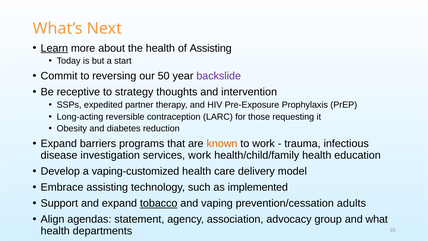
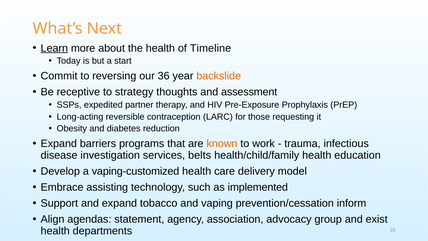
of Assisting: Assisting -> Timeline (211, 48)
50: 50 -> 36 (164, 76)
backslide colour: purple -> orange (219, 76)
intervention: intervention -> assessment (249, 92)
services work: work -> belts (200, 155)
tobacco underline: present -> none (159, 203)
adults: adults -> inform (352, 203)
what: what -> exist (377, 219)
